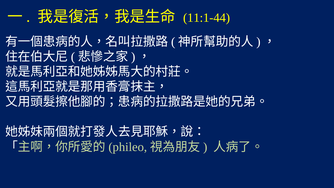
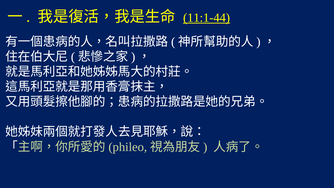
11:1-44 underline: none -> present (207, 18)
